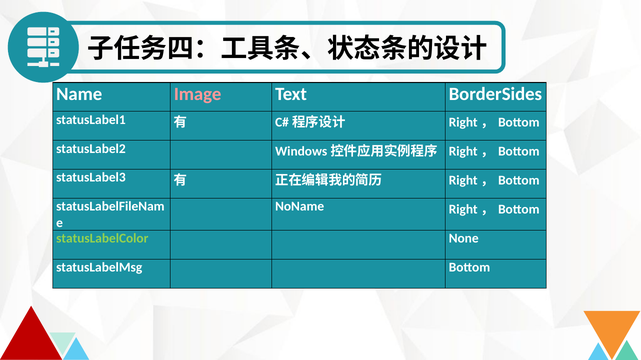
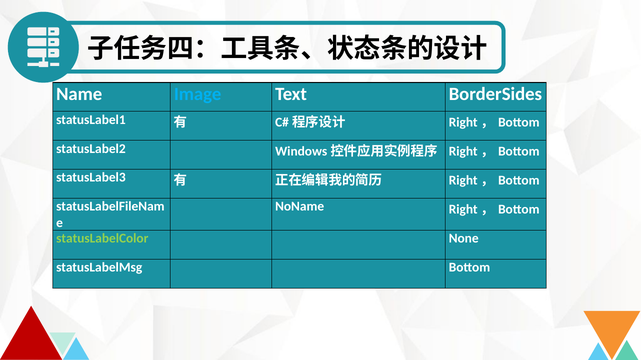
Image colour: pink -> light blue (198, 94)
